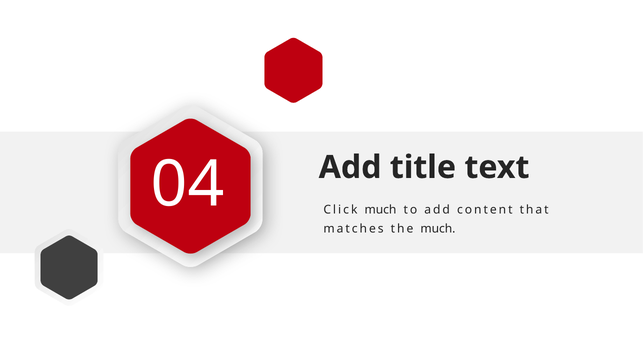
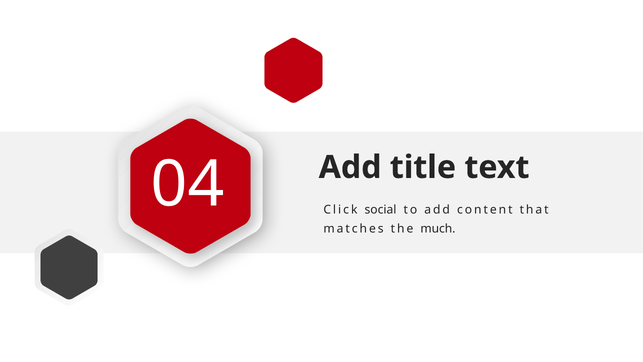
Click much: much -> social (380, 210)
